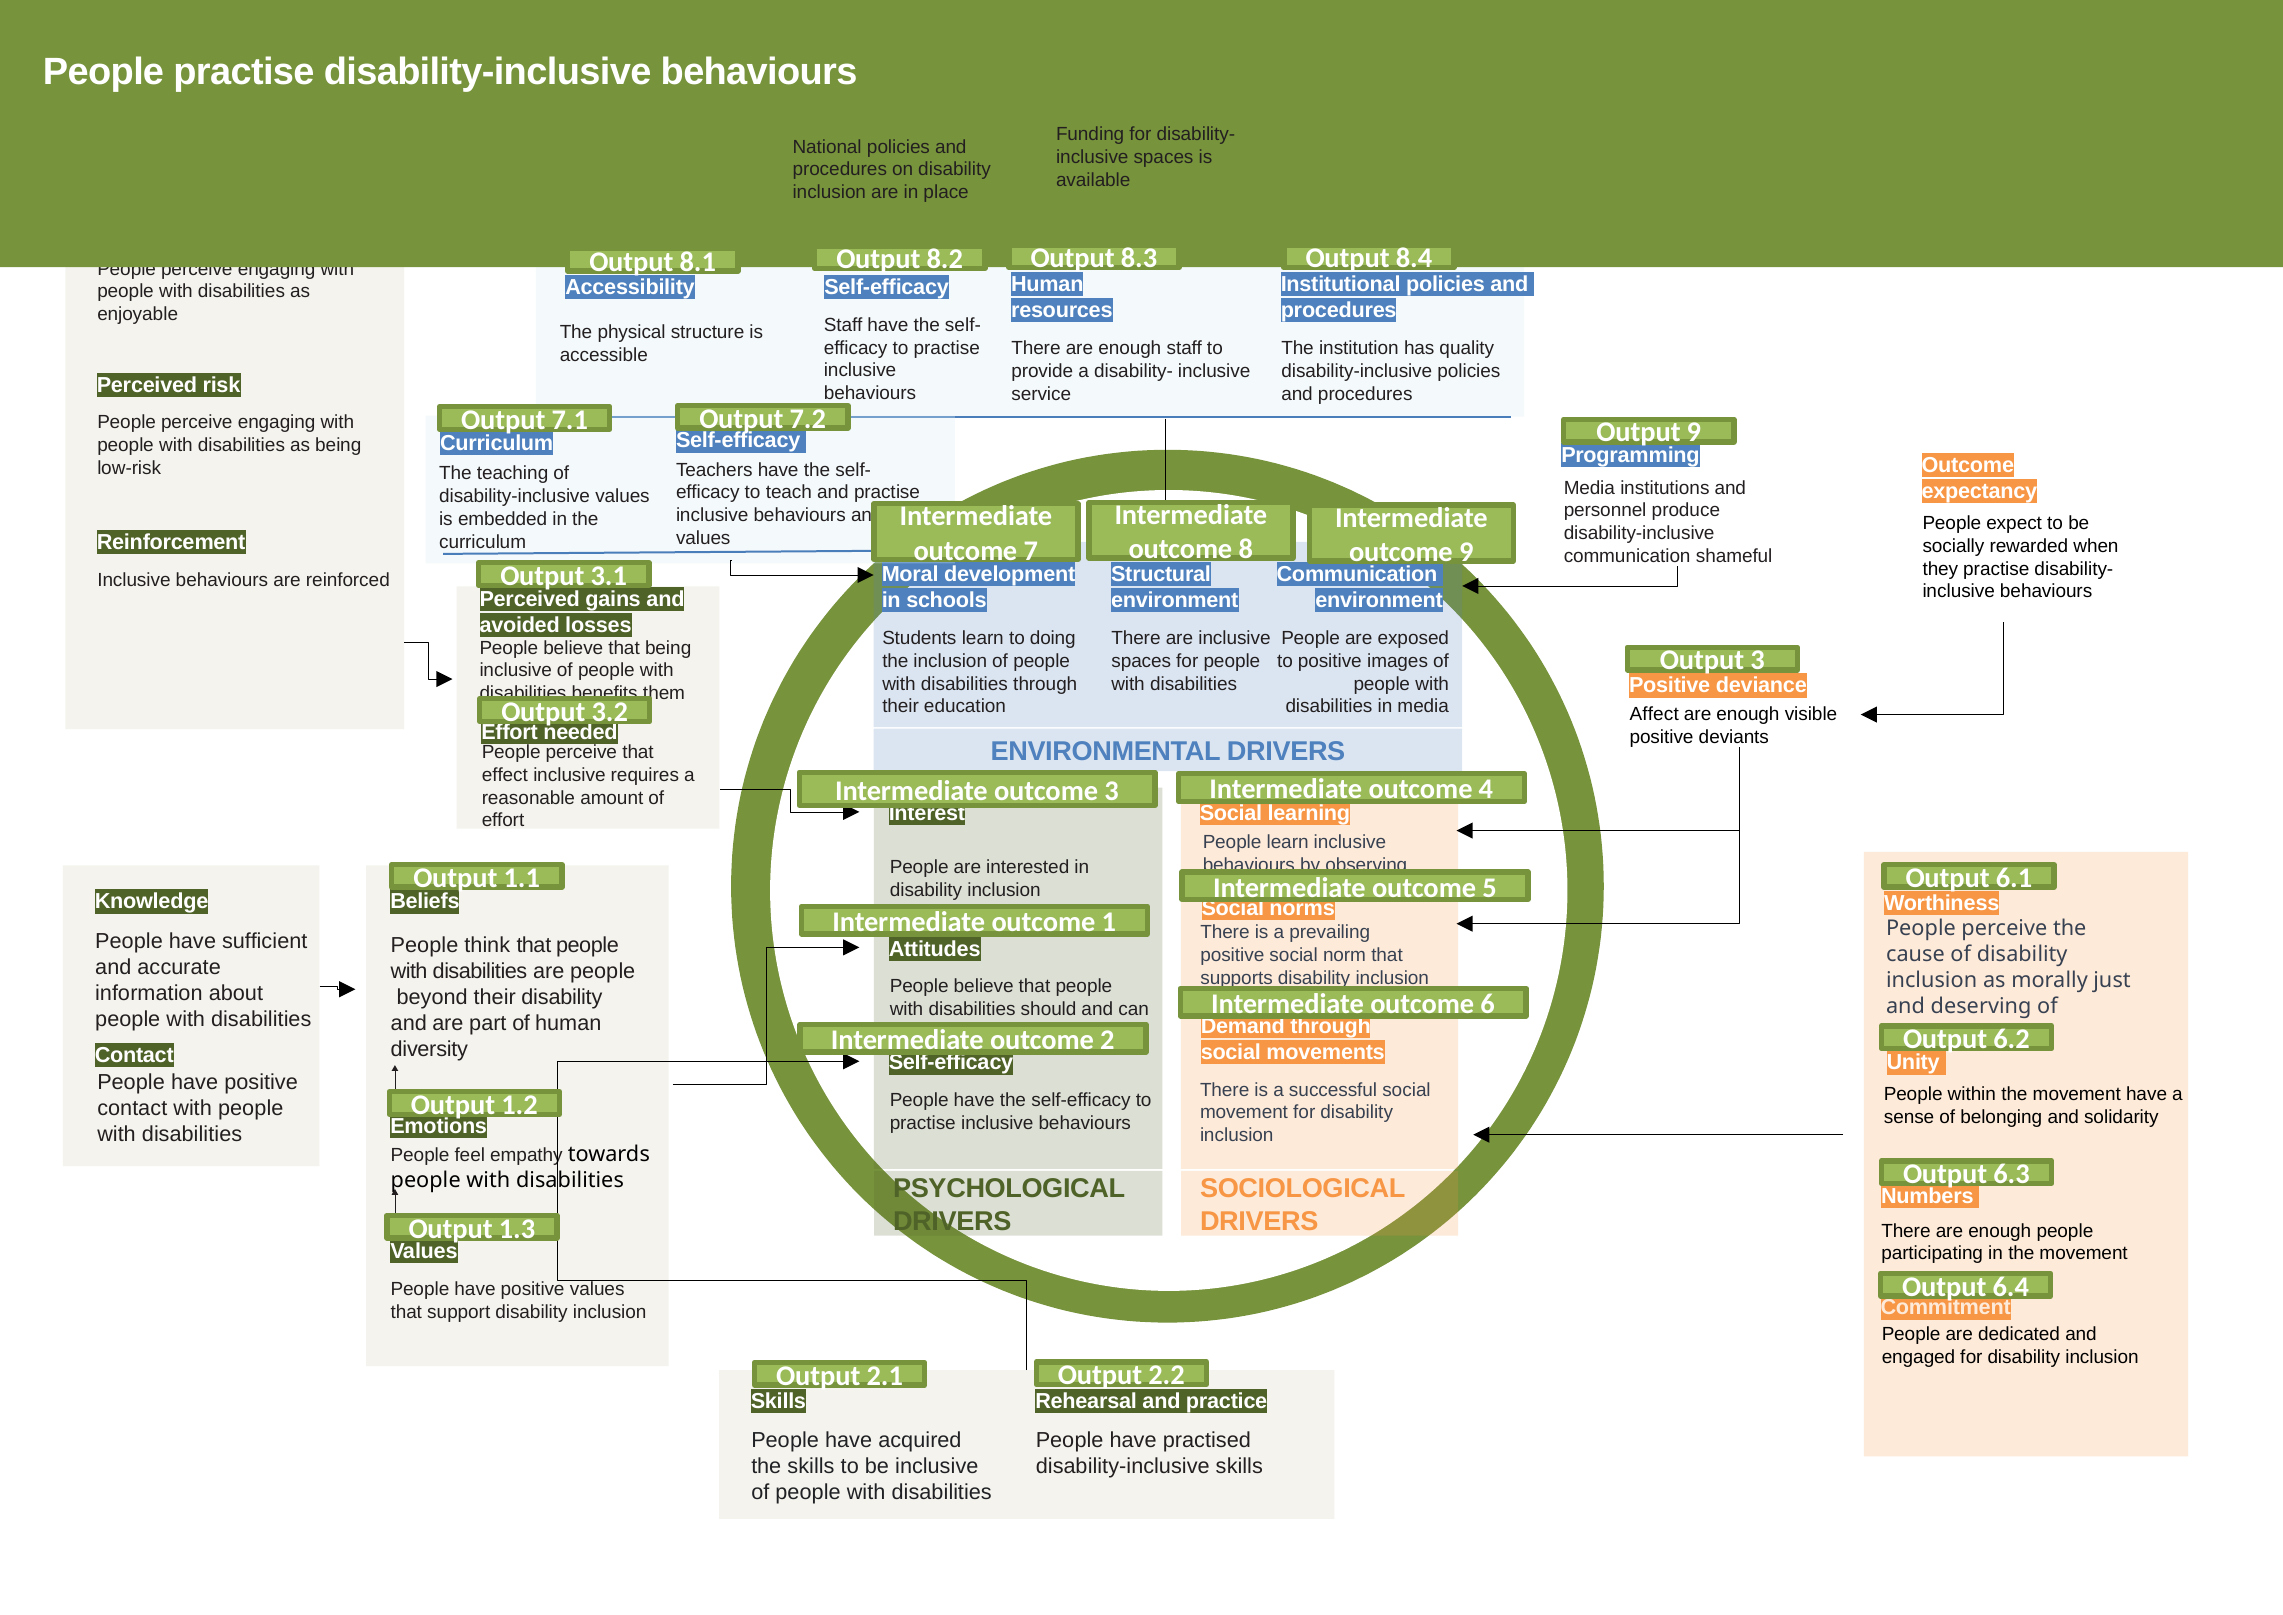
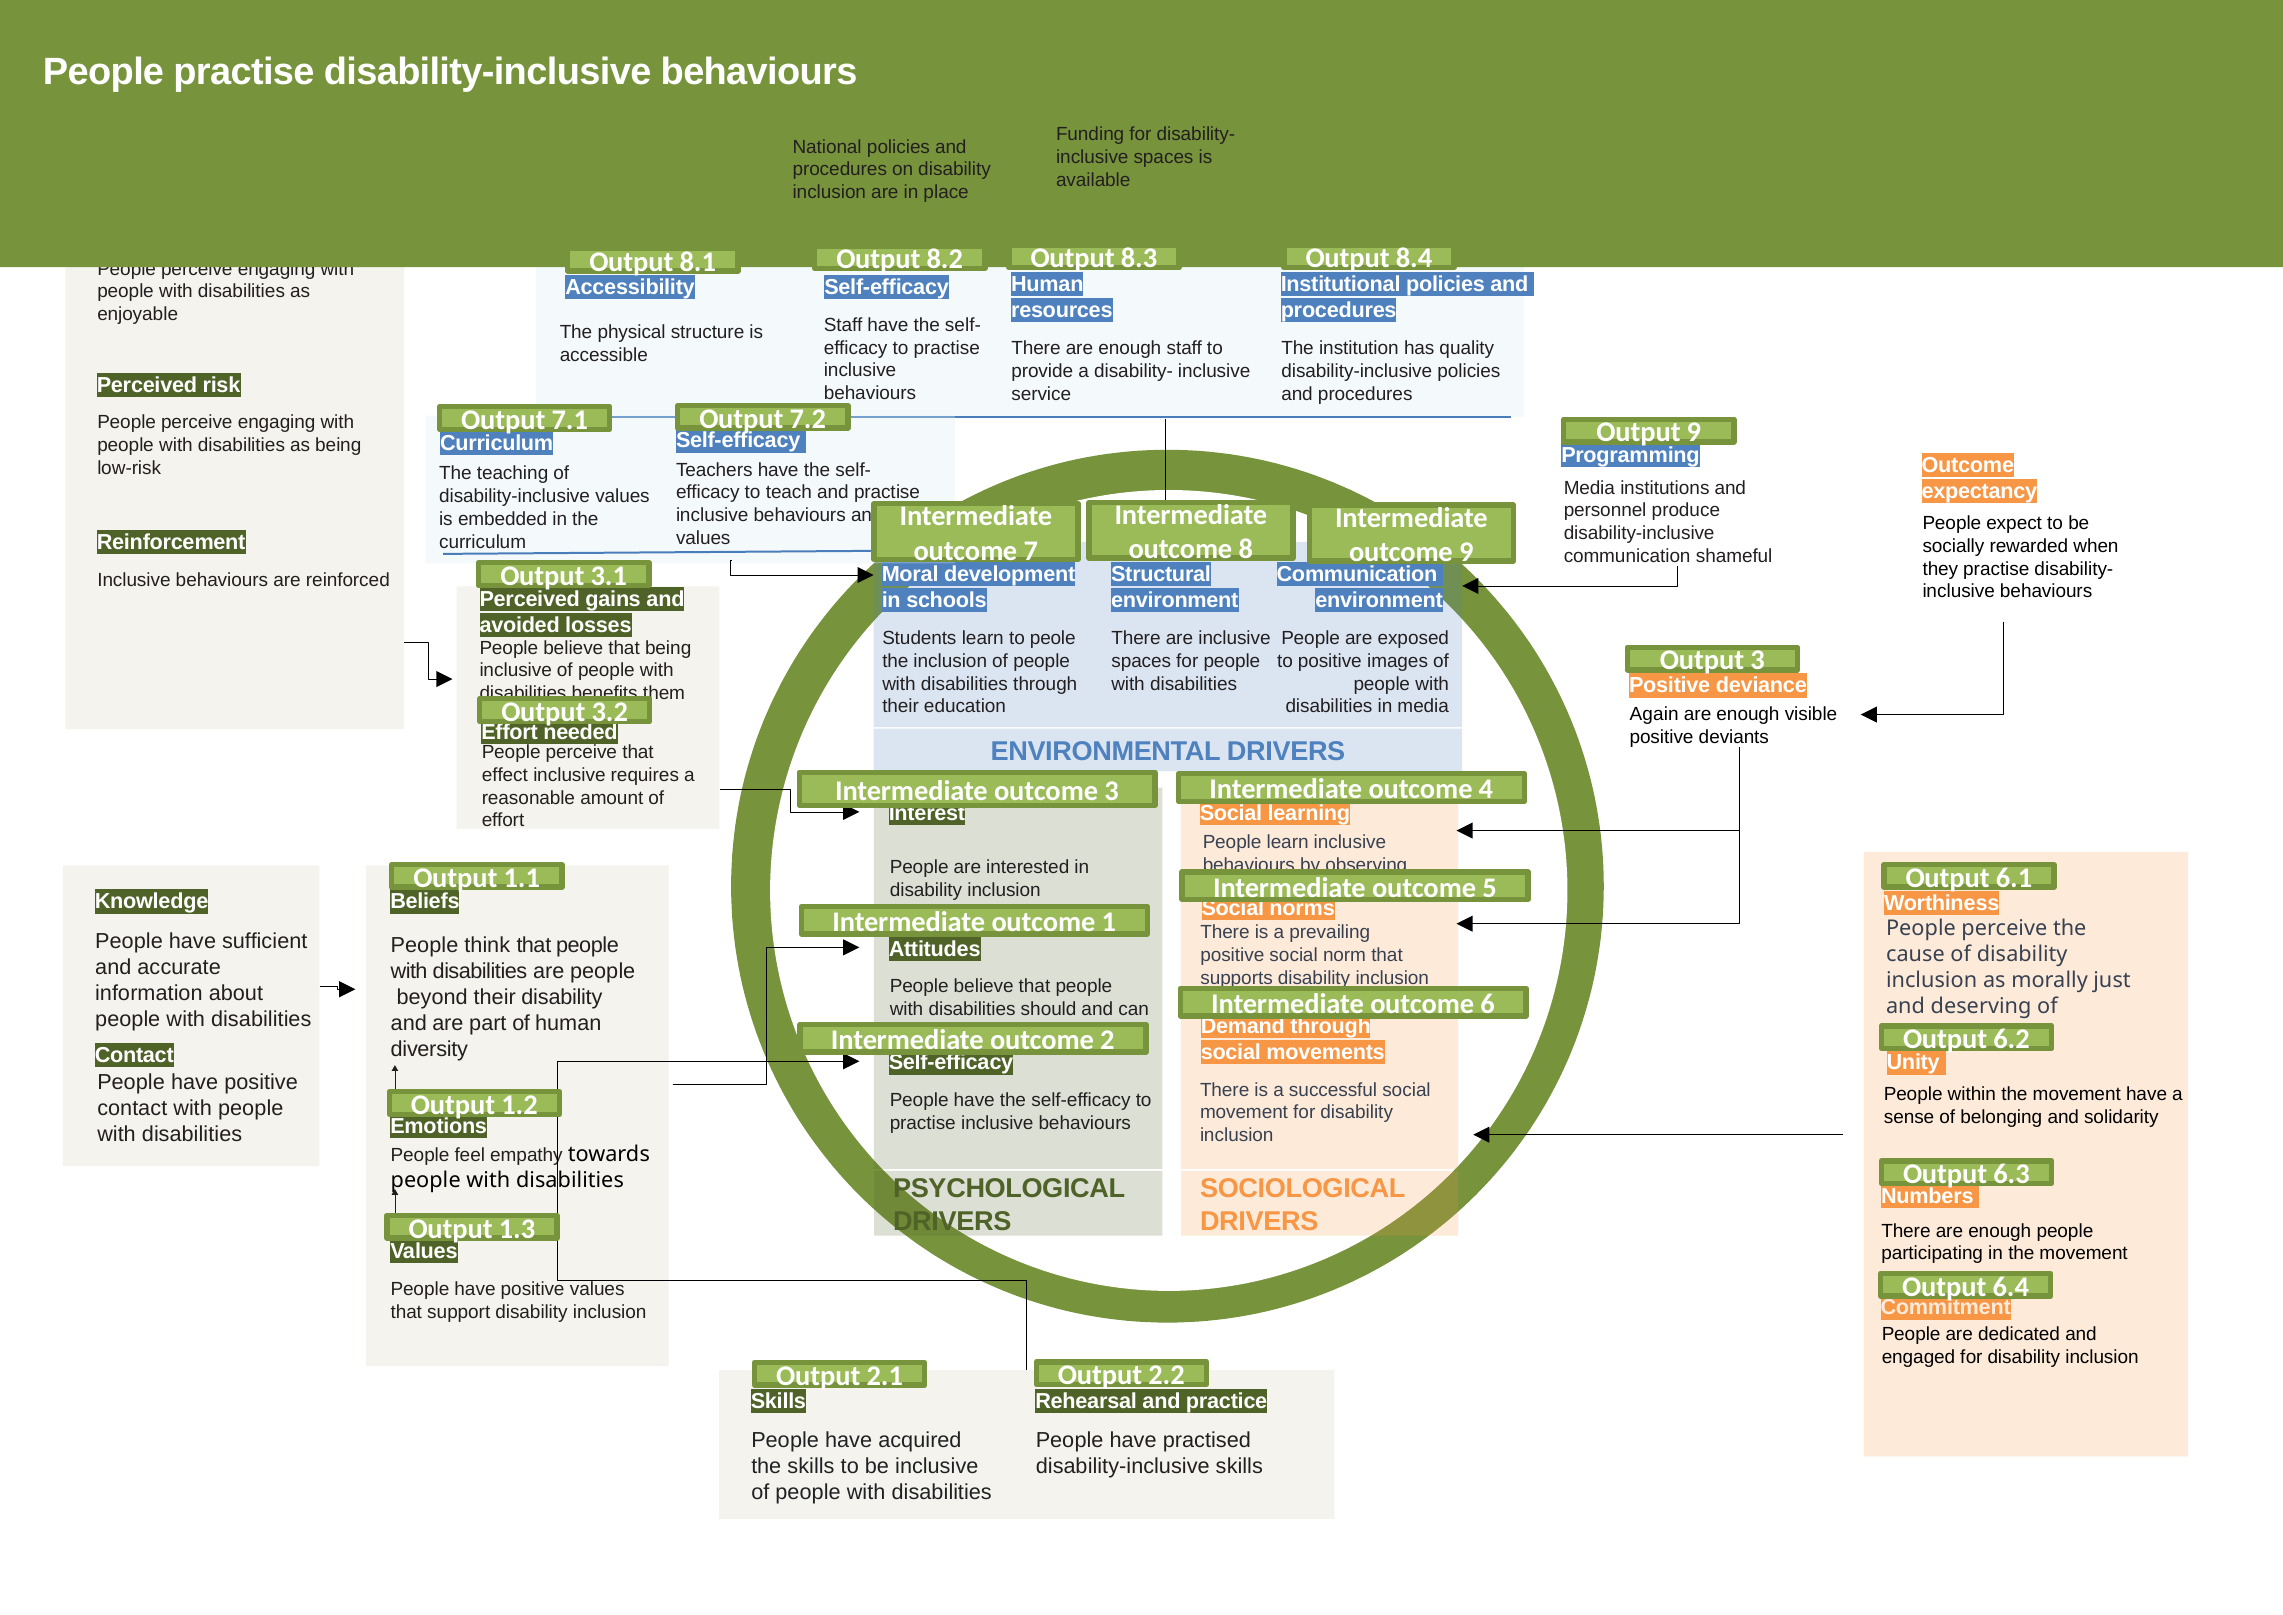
doing: doing -> peole (1053, 638)
Affect: Affect -> Again (1654, 714)
